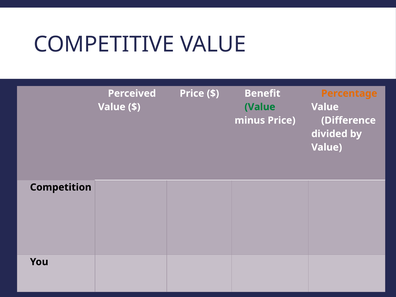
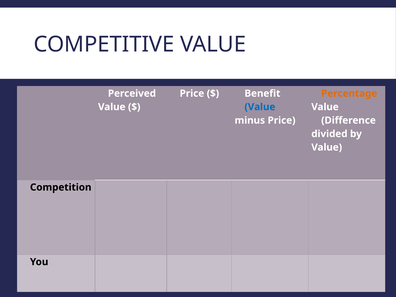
Value colour: green -> blue (260, 107)
